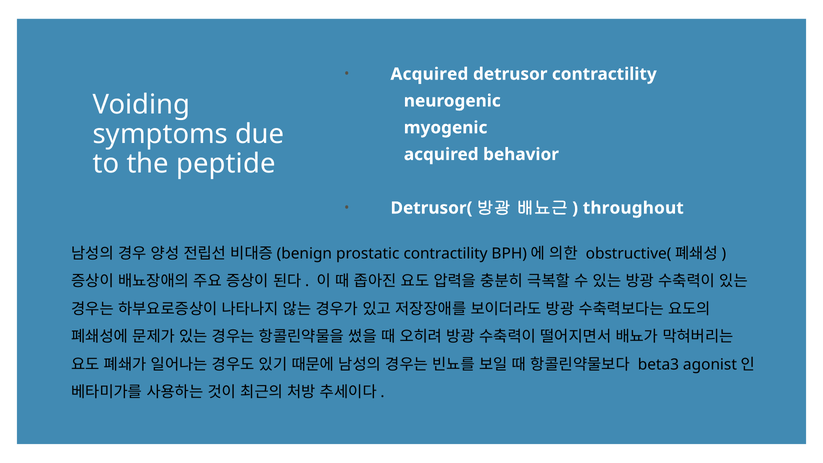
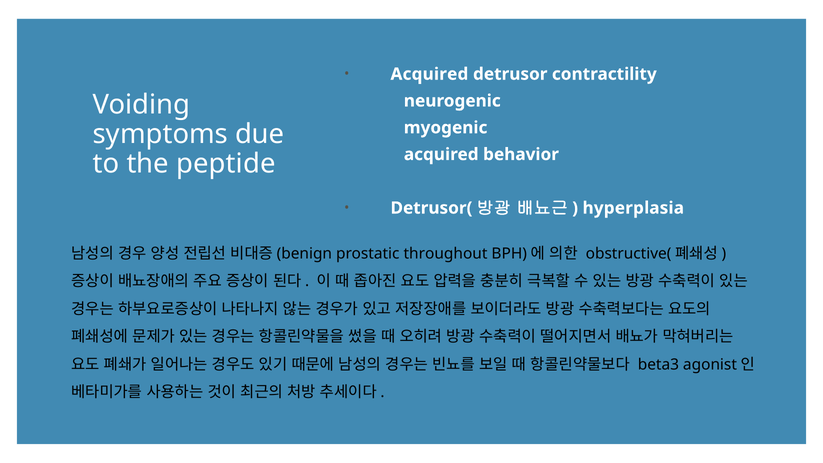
throughout: throughout -> hyperplasia (633, 208)
prostatic contractility: contractility -> throughout (445, 253)
